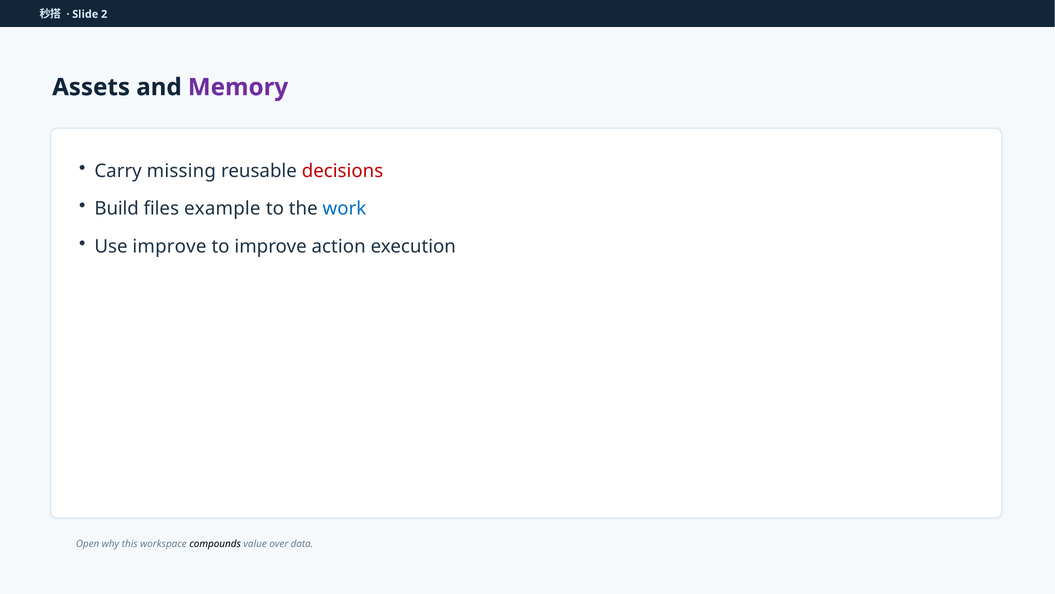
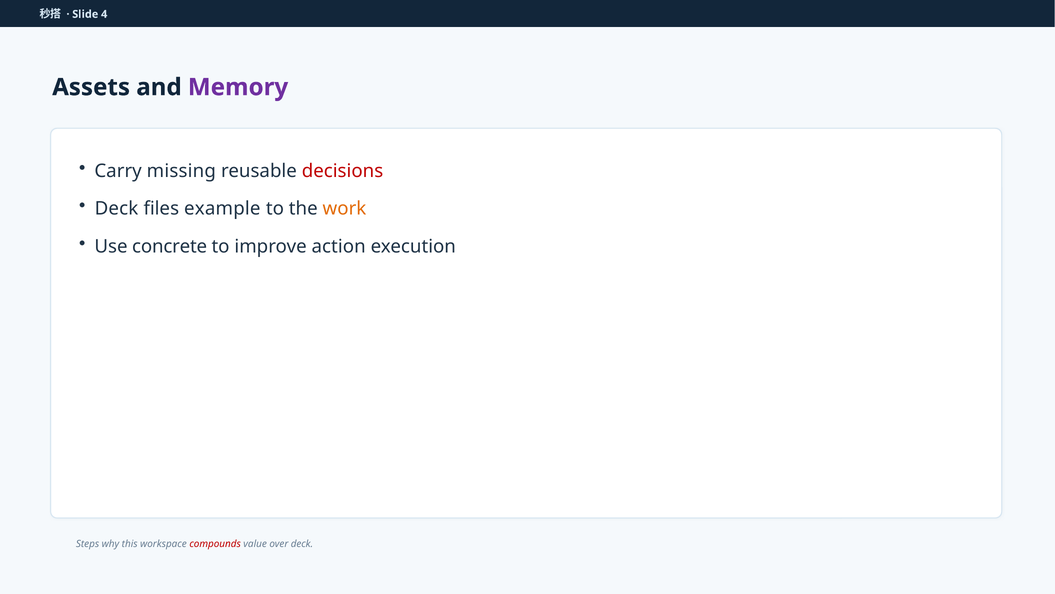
2: 2 -> 4 (104, 14)
Build: Build -> Deck (116, 209)
work colour: blue -> orange (344, 209)
Use improve: improve -> concrete (170, 246)
Open: Open -> Steps (88, 543)
compounds colour: black -> red (215, 543)
over data: data -> deck (302, 543)
